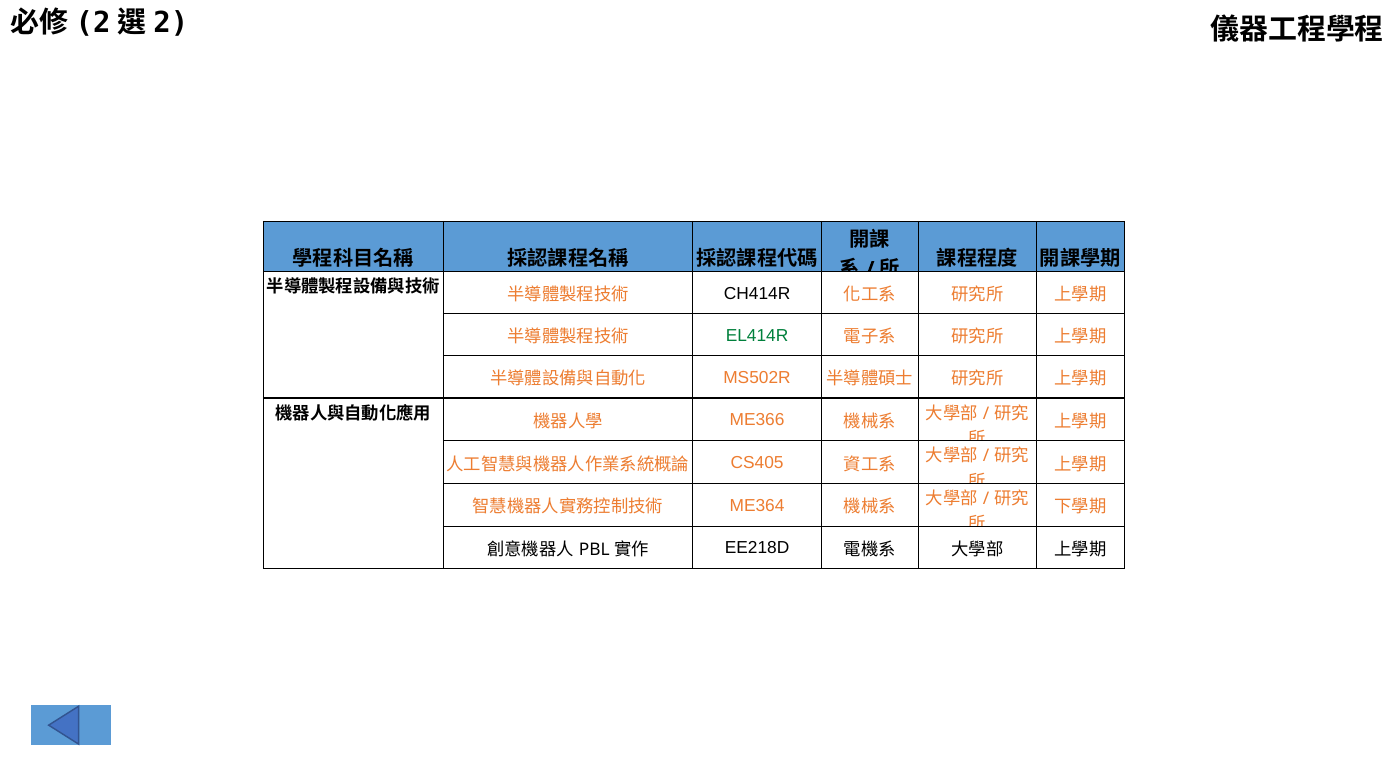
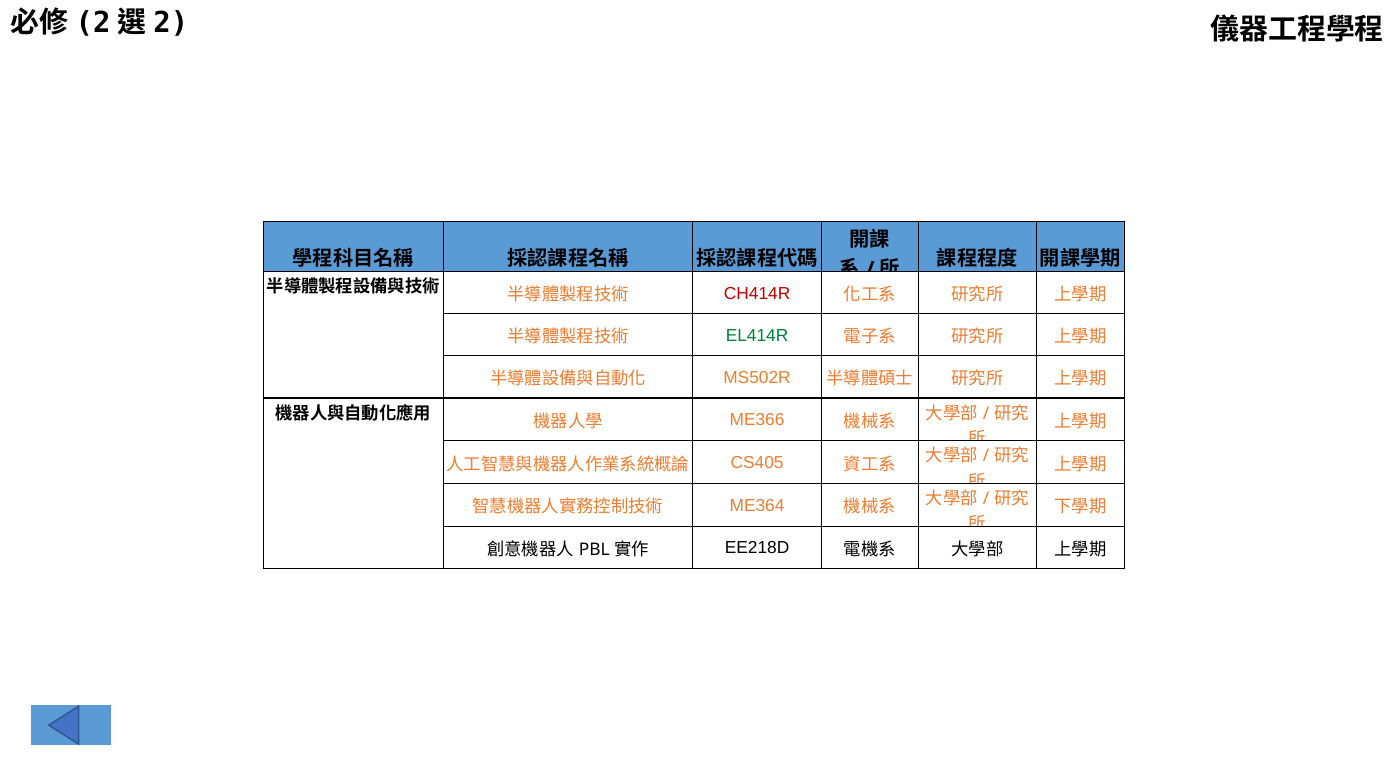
CH414R colour: black -> red (757, 293)
